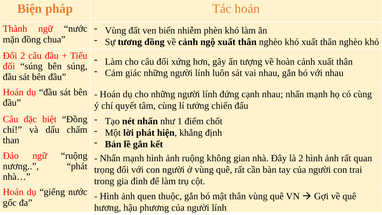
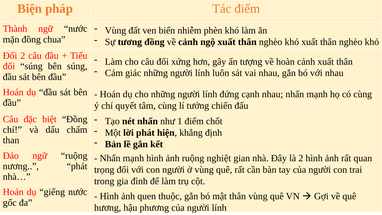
Tác hoán: hoán -> điểm (247, 9)
không: không -> nghiệt (219, 158)
